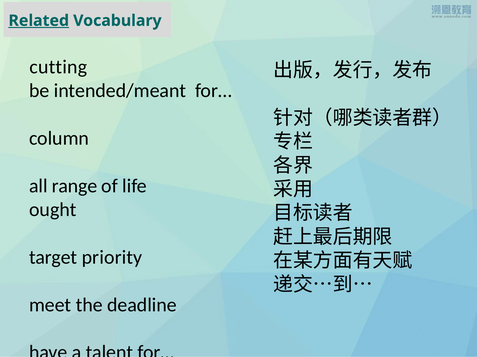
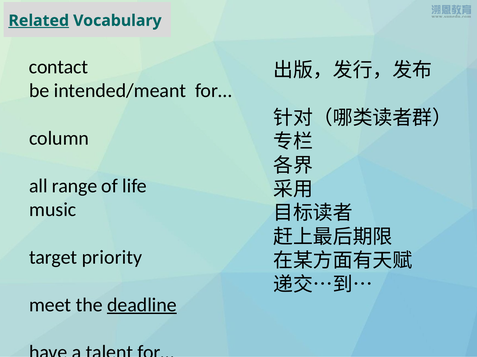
cutting: cutting -> contact (58, 67)
ought: ought -> music (53, 210)
deadline underline: none -> present (142, 305)
